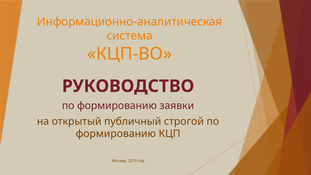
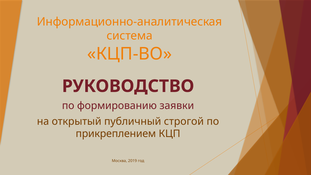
формированию: формированию -> прикреплением (116, 134)
